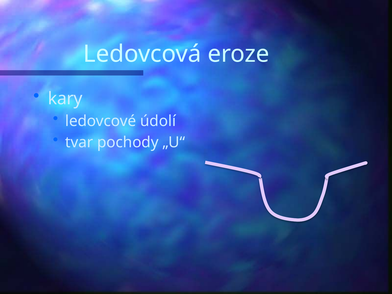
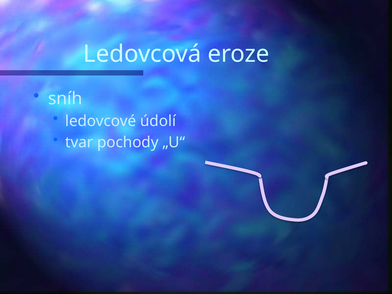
kary: kary -> sníh (65, 99)
